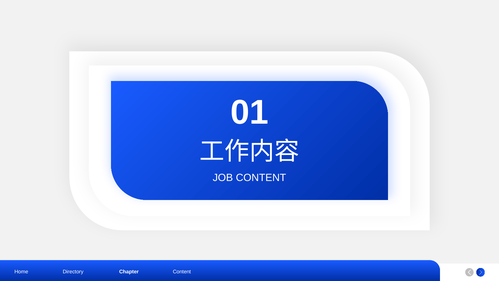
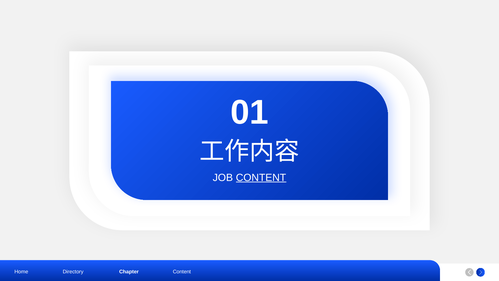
CONTENT underline: none -> present (261, 177)
